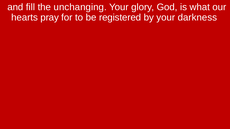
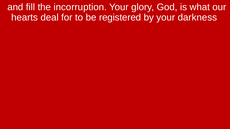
unchanging: unchanging -> incorruption (80, 7)
pray: pray -> deal (50, 17)
